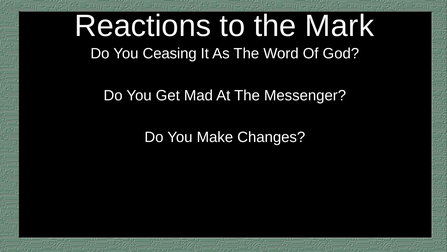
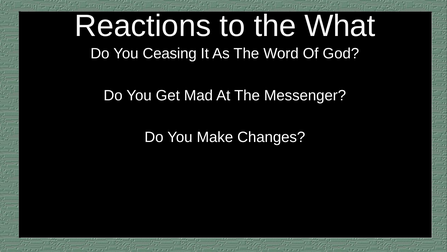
Mark: Mark -> What (340, 26)
